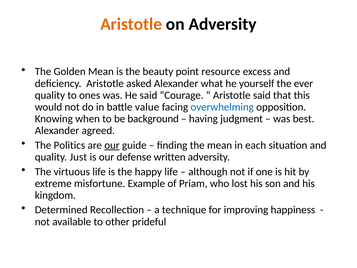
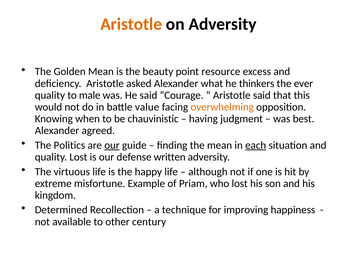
yourself: yourself -> thinkers (257, 83)
ones: ones -> male (90, 95)
overwhelming colour: blue -> orange (222, 107)
background: background -> chauvinistic (153, 119)
each underline: none -> present (256, 145)
quality Just: Just -> Lost (78, 157)
prideful: prideful -> century (149, 221)
